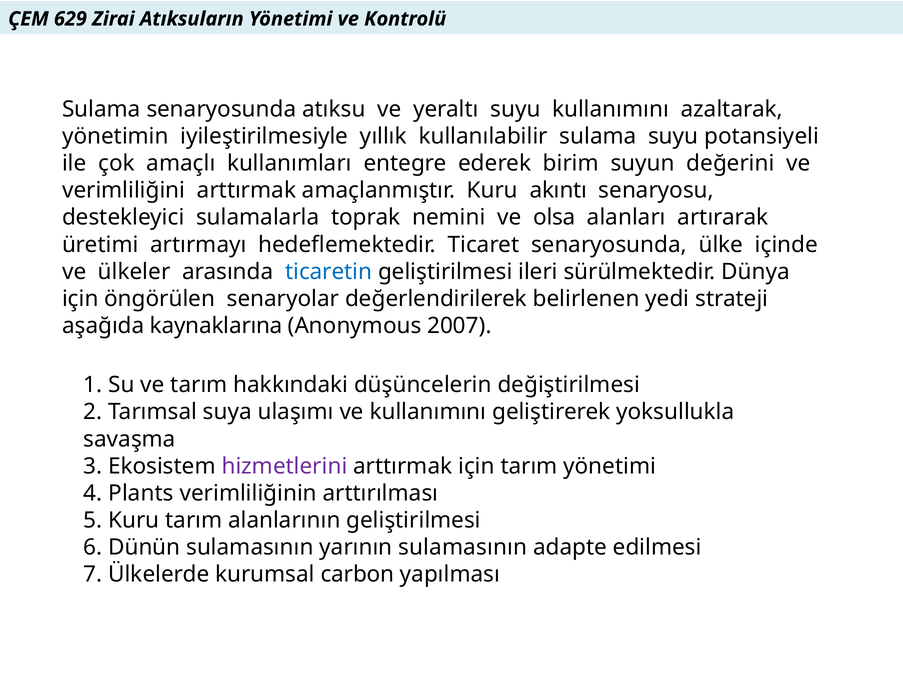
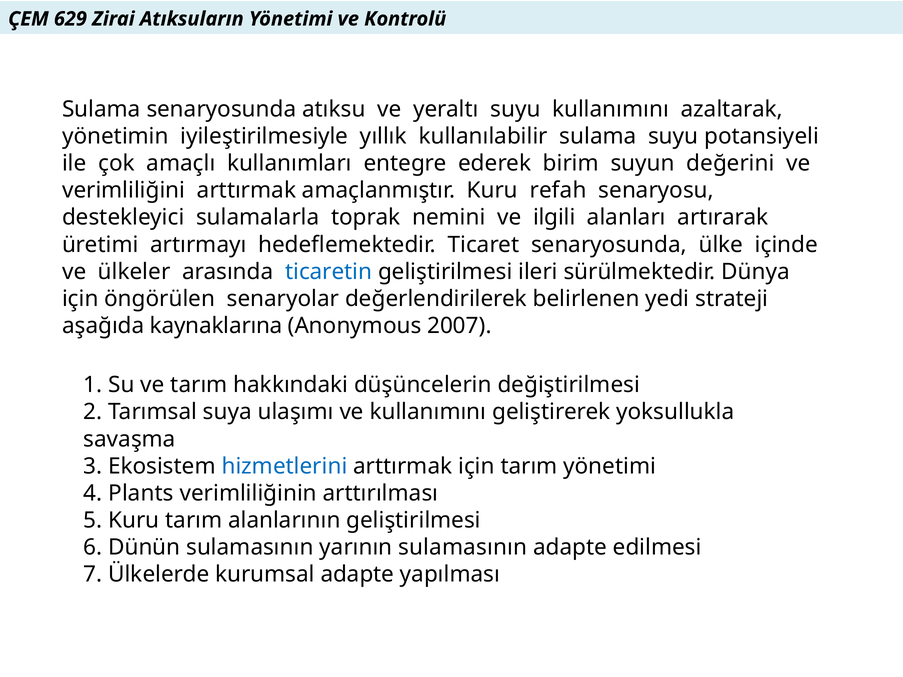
akıntı: akıntı -> refah (558, 191)
olsa: olsa -> ilgili (554, 218)
hizmetlerini colour: purple -> blue (285, 466)
kurumsal carbon: carbon -> adapte (357, 575)
